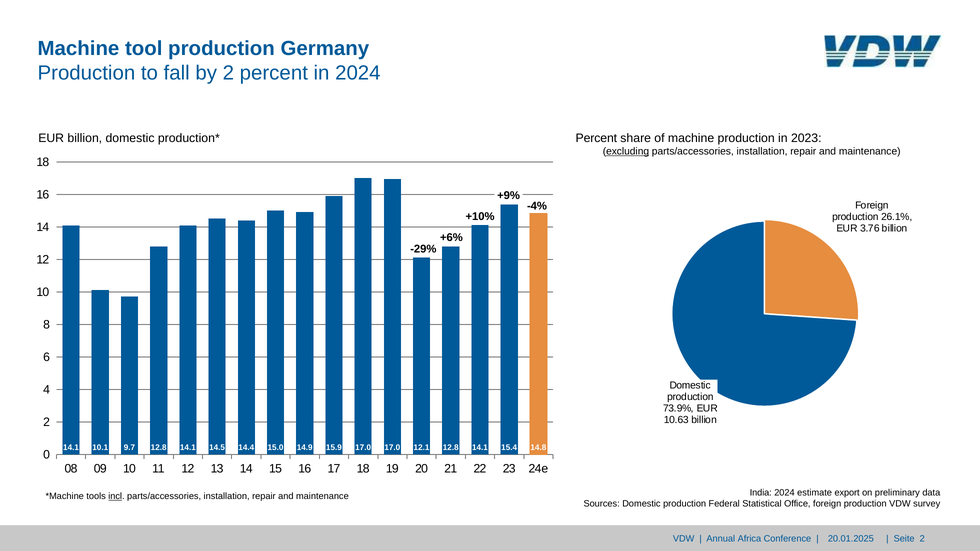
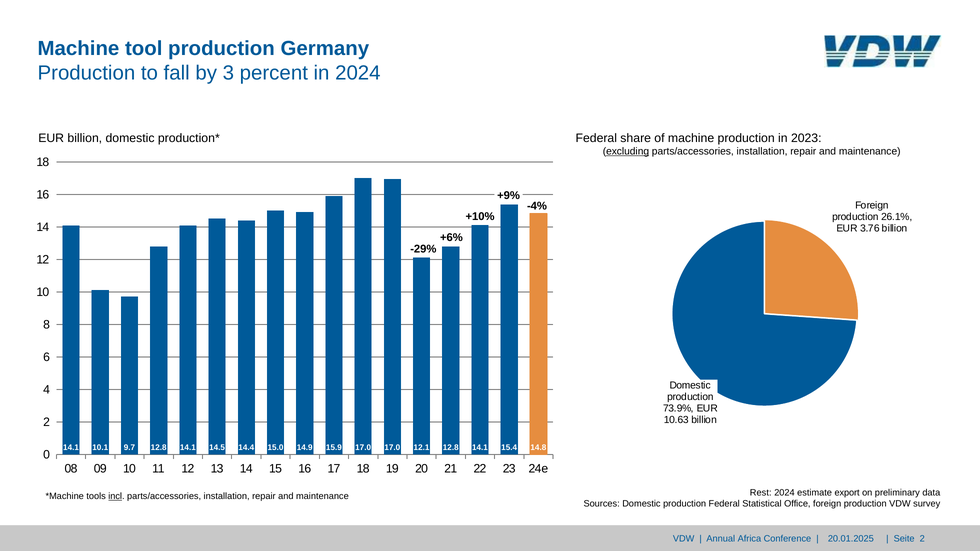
by 2: 2 -> 3 (228, 73)
Percent: Percent -> Federal (596, 138)
India: India -> Rest (761, 493)
